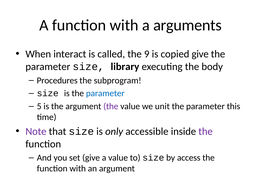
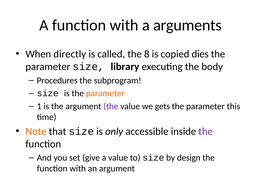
interact: interact -> directly (70, 54)
9: 9 -> 8 (147, 54)
copied give: give -> dies (200, 54)
parameter colour: blue -> orange (105, 93)
5: 5 -> 1 (39, 106)
unit: unit -> gets (162, 106)
Note colour: purple -> orange (36, 131)
access: access -> design (189, 157)
